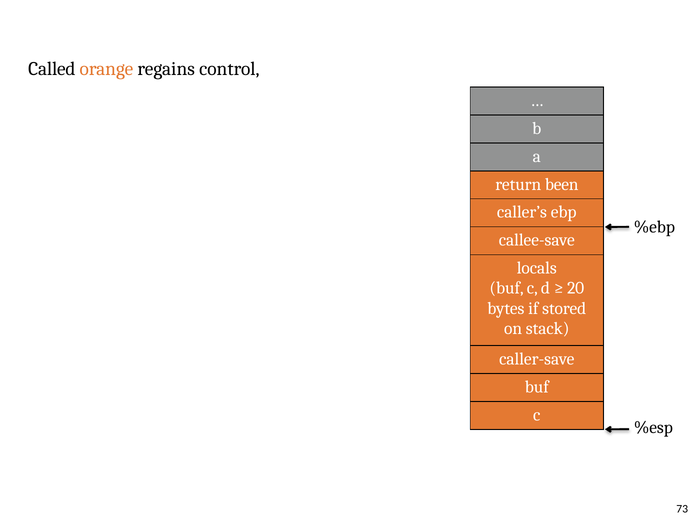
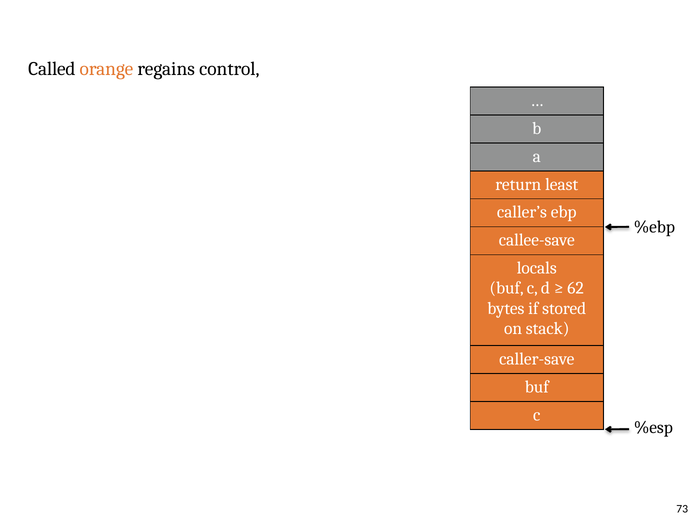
been: been -> least (562, 184)
20: 20 -> 62 (576, 288)
